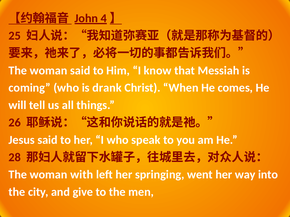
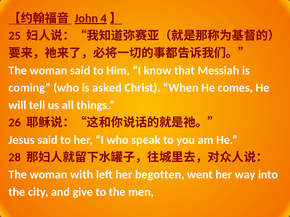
drank: drank -> asked (107, 88)
springing: springing -> begotten (160, 175)
